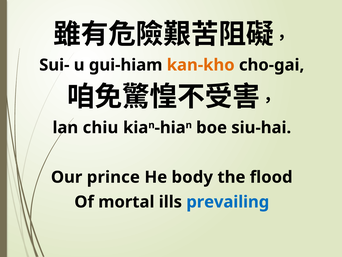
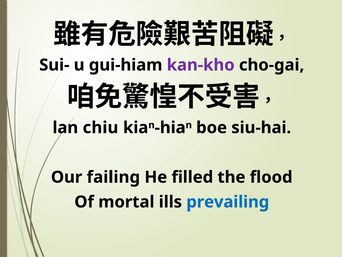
kan-kho colour: orange -> purple (201, 65)
prince: prince -> failing (113, 177)
body: body -> filled (192, 177)
